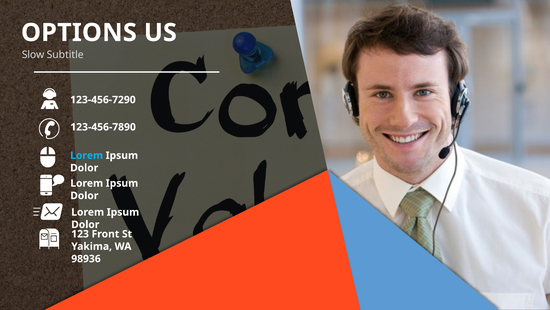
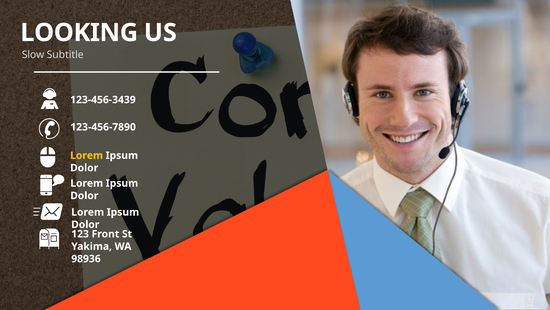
OPTIONS: OPTIONS -> LOOKING (79, 33)
123-456-7290: 123-456-7290 -> 123-456-3439 (103, 100)
Lorem colour: light blue -> yellow (87, 155)
